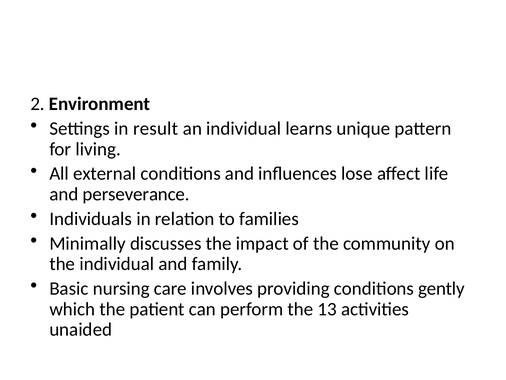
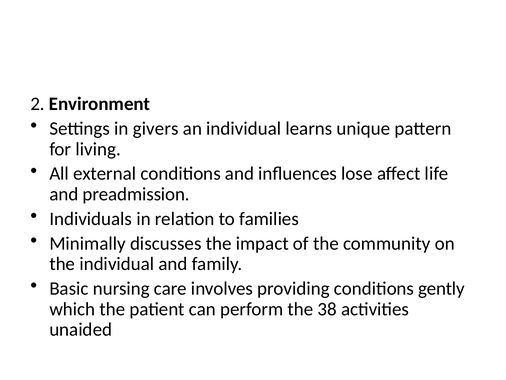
result: result -> givers (156, 128)
perseverance: perseverance -> preadmission (136, 194)
13: 13 -> 38 (327, 309)
